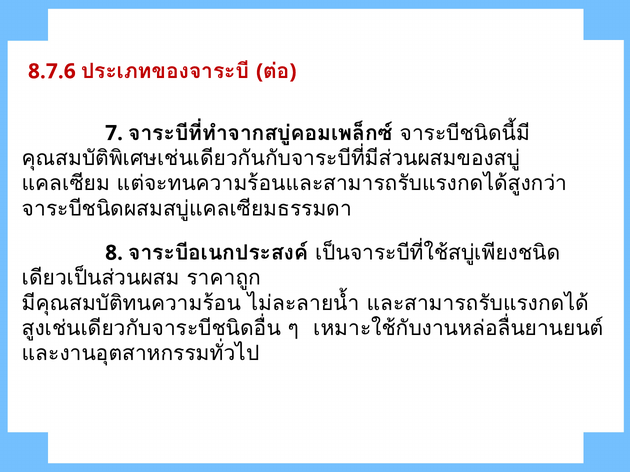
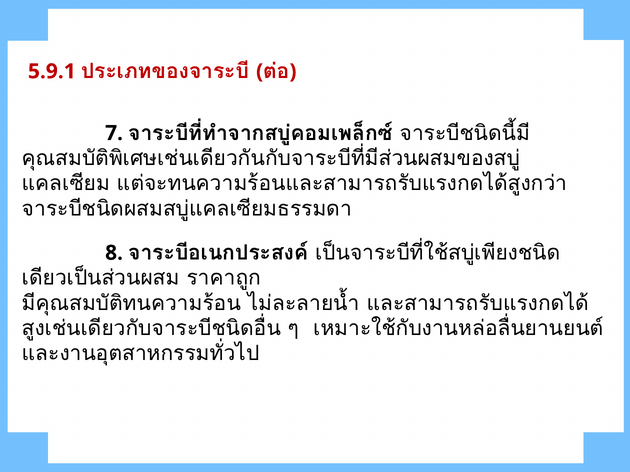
8.7.6: 8.7.6 -> 5.9.1 (52, 71)
